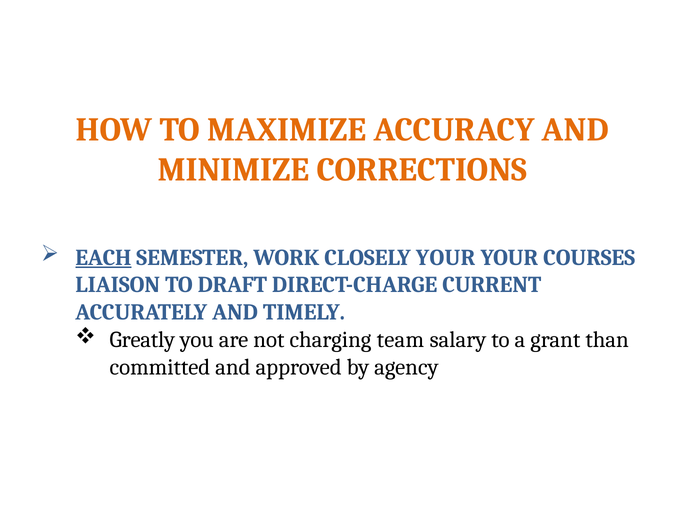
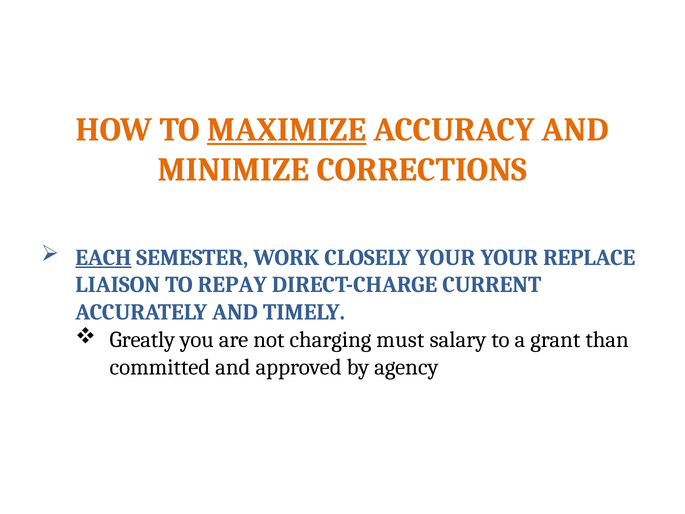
MAXIMIZE underline: none -> present (287, 130)
COURSES: COURSES -> REPLACE (589, 257)
DRAFT: DRAFT -> REPAY (232, 285)
team: team -> must (400, 340)
